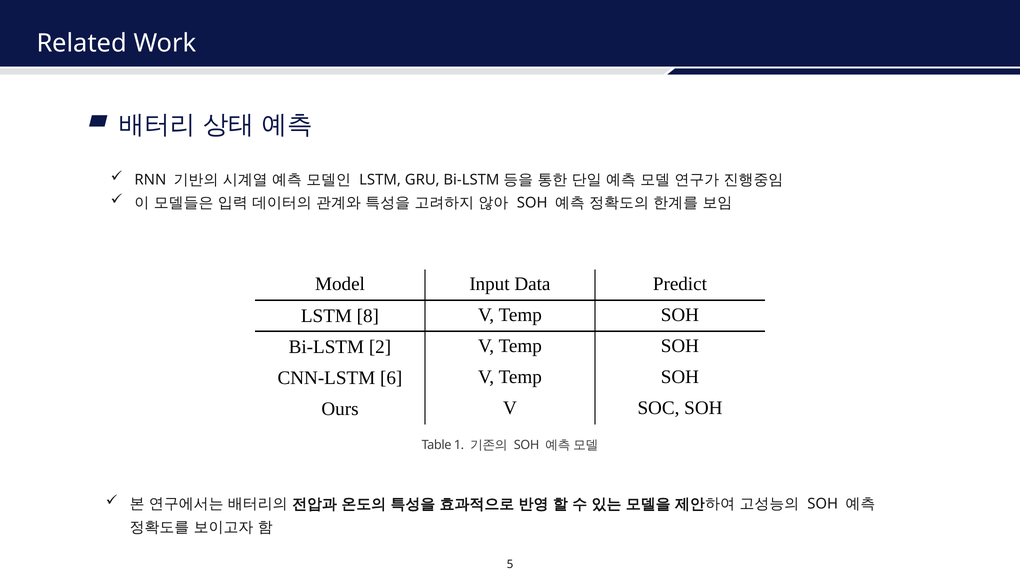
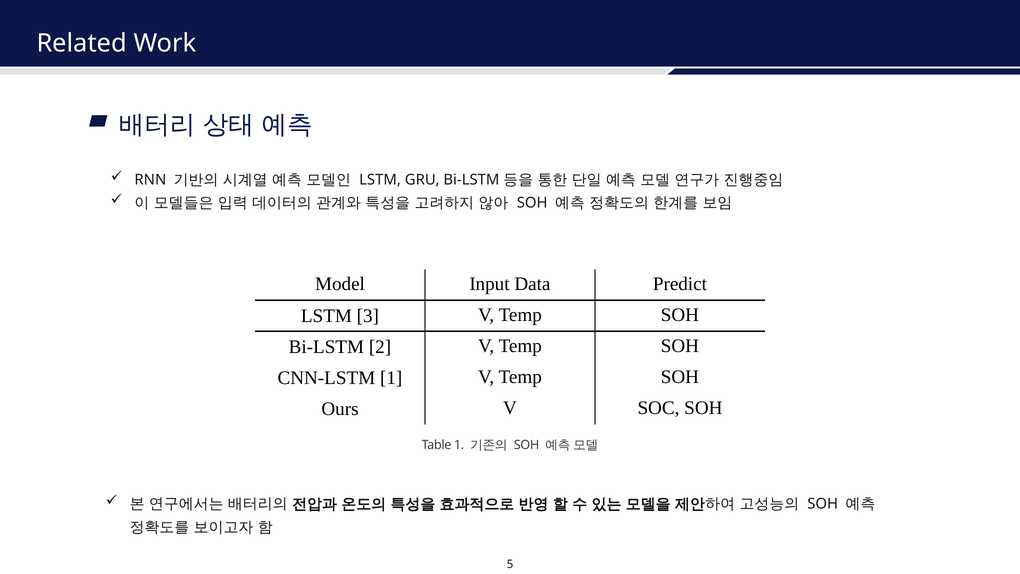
8: 8 -> 3 (368, 316)
CNN-LSTM 6: 6 -> 1 (391, 378)
